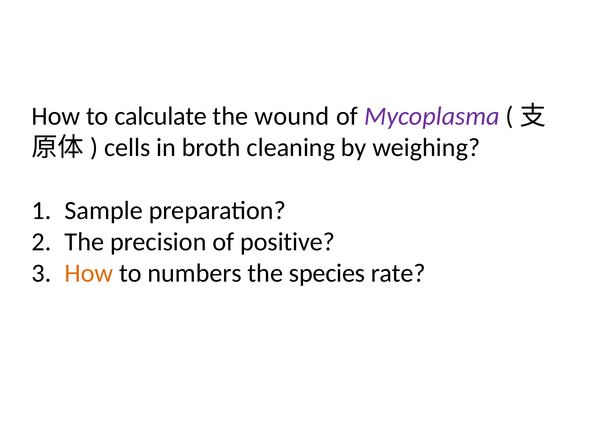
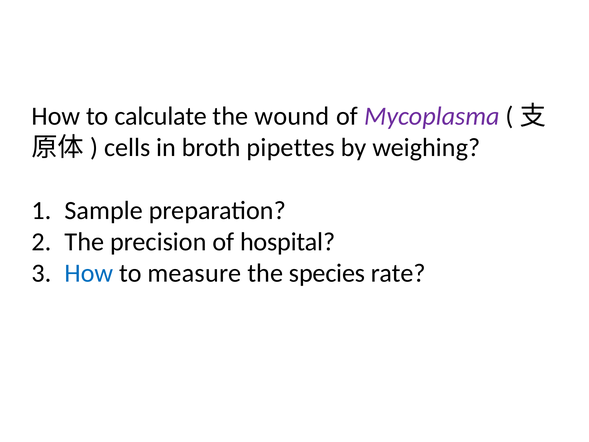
cleaning: cleaning -> pipettes (291, 147)
positive: positive -> hospital (288, 242)
How colour: orange -> blue (89, 273)
numbers: numbers -> measure (194, 273)
